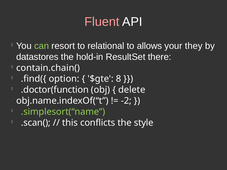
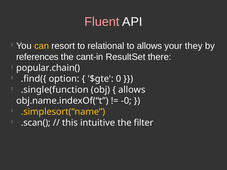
can colour: light green -> yellow (42, 46)
datastores: datastores -> references (37, 57)
hold-in: hold-in -> cant-in (90, 57)
contain.chain(: contain.chain( -> popular.chain( (48, 68)
8: 8 -> 0 (118, 79)
.doctor(function: .doctor(function -> .single(function (55, 90)
delete: delete -> allows (132, 90)
-2: -2 -> -0 (126, 101)
.simplesort(“name colour: light green -> yellow (63, 112)
conflicts: conflicts -> intuitive (98, 123)
style: style -> filter (144, 123)
